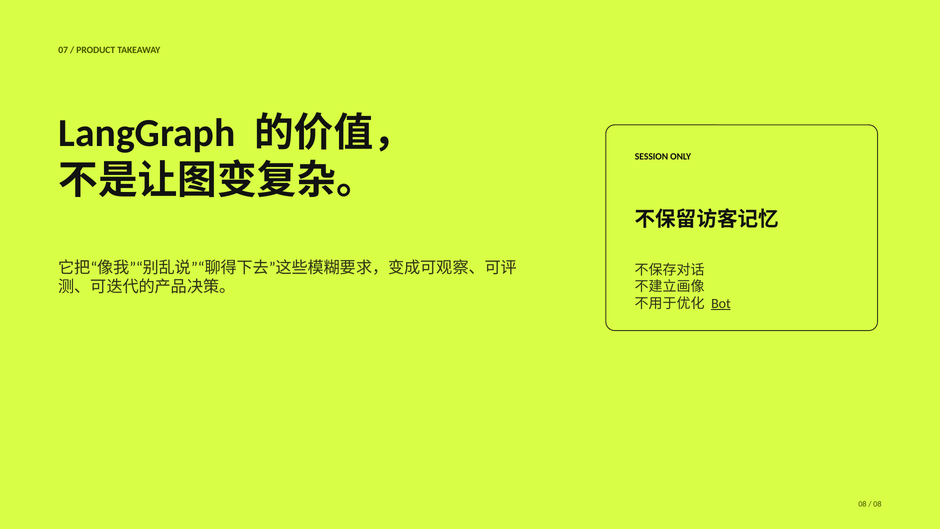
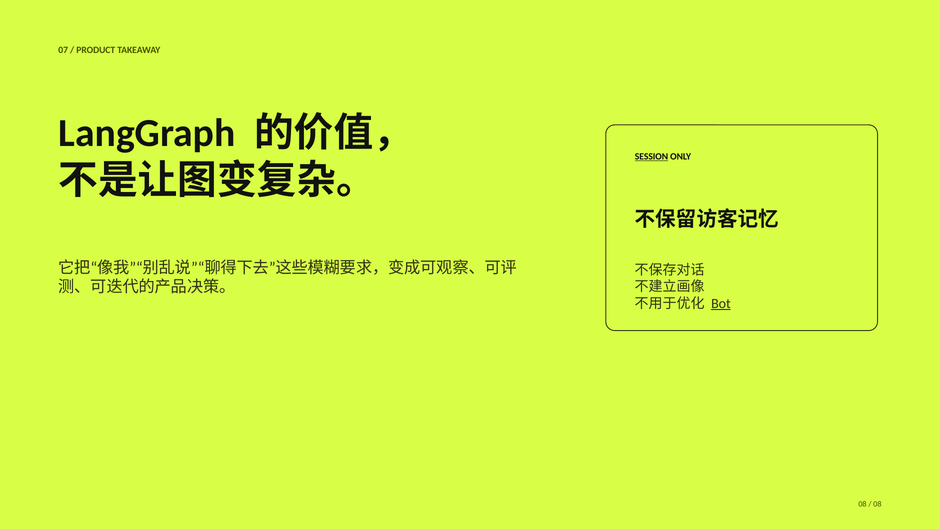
SESSION underline: none -> present (651, 157)
